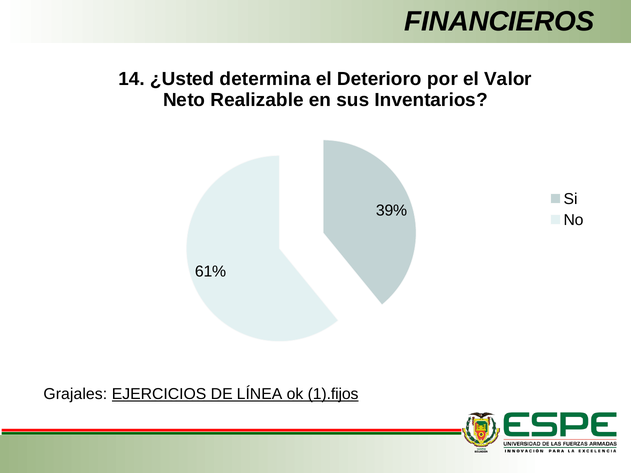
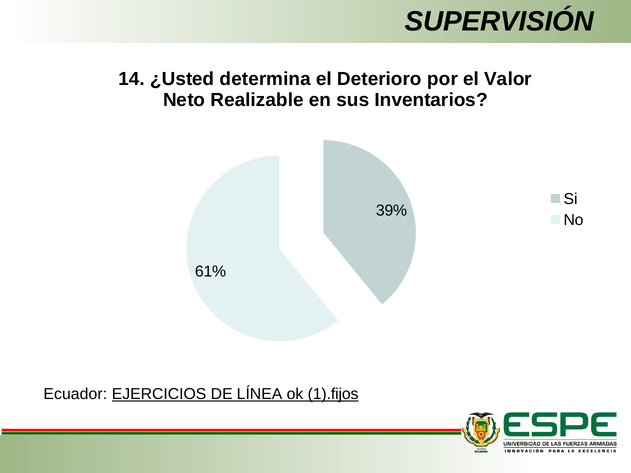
FINANCIEROS: FINANCIEROS -> SUPERVISIÓN (499, 22)
Grajales: Grajales -> Ecuador (75, 394)
